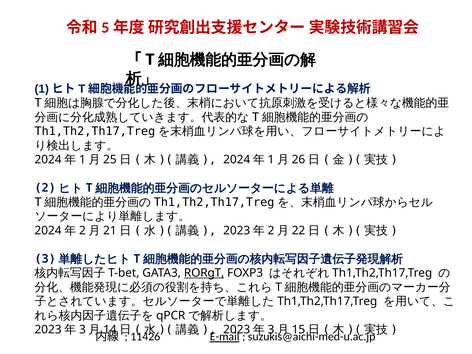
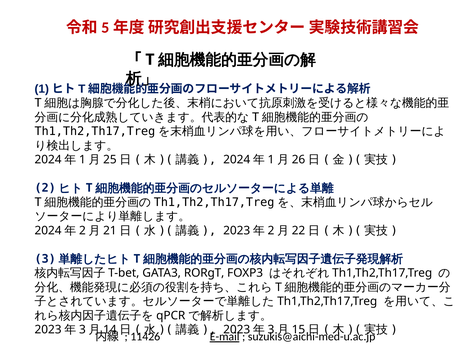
RORgT underline: present -> none (204, 273)
